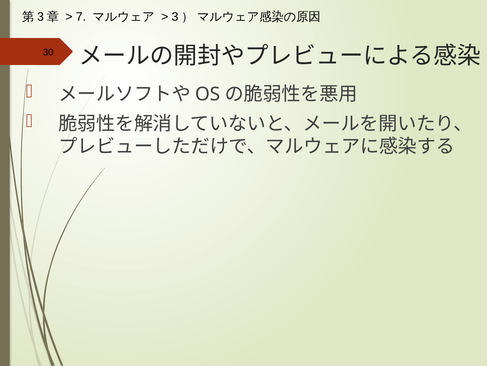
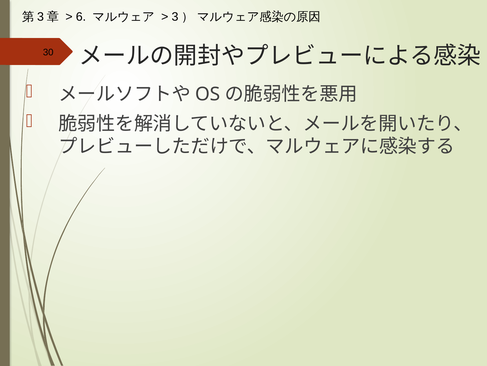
7: 7 -> 6 (81, 17)
